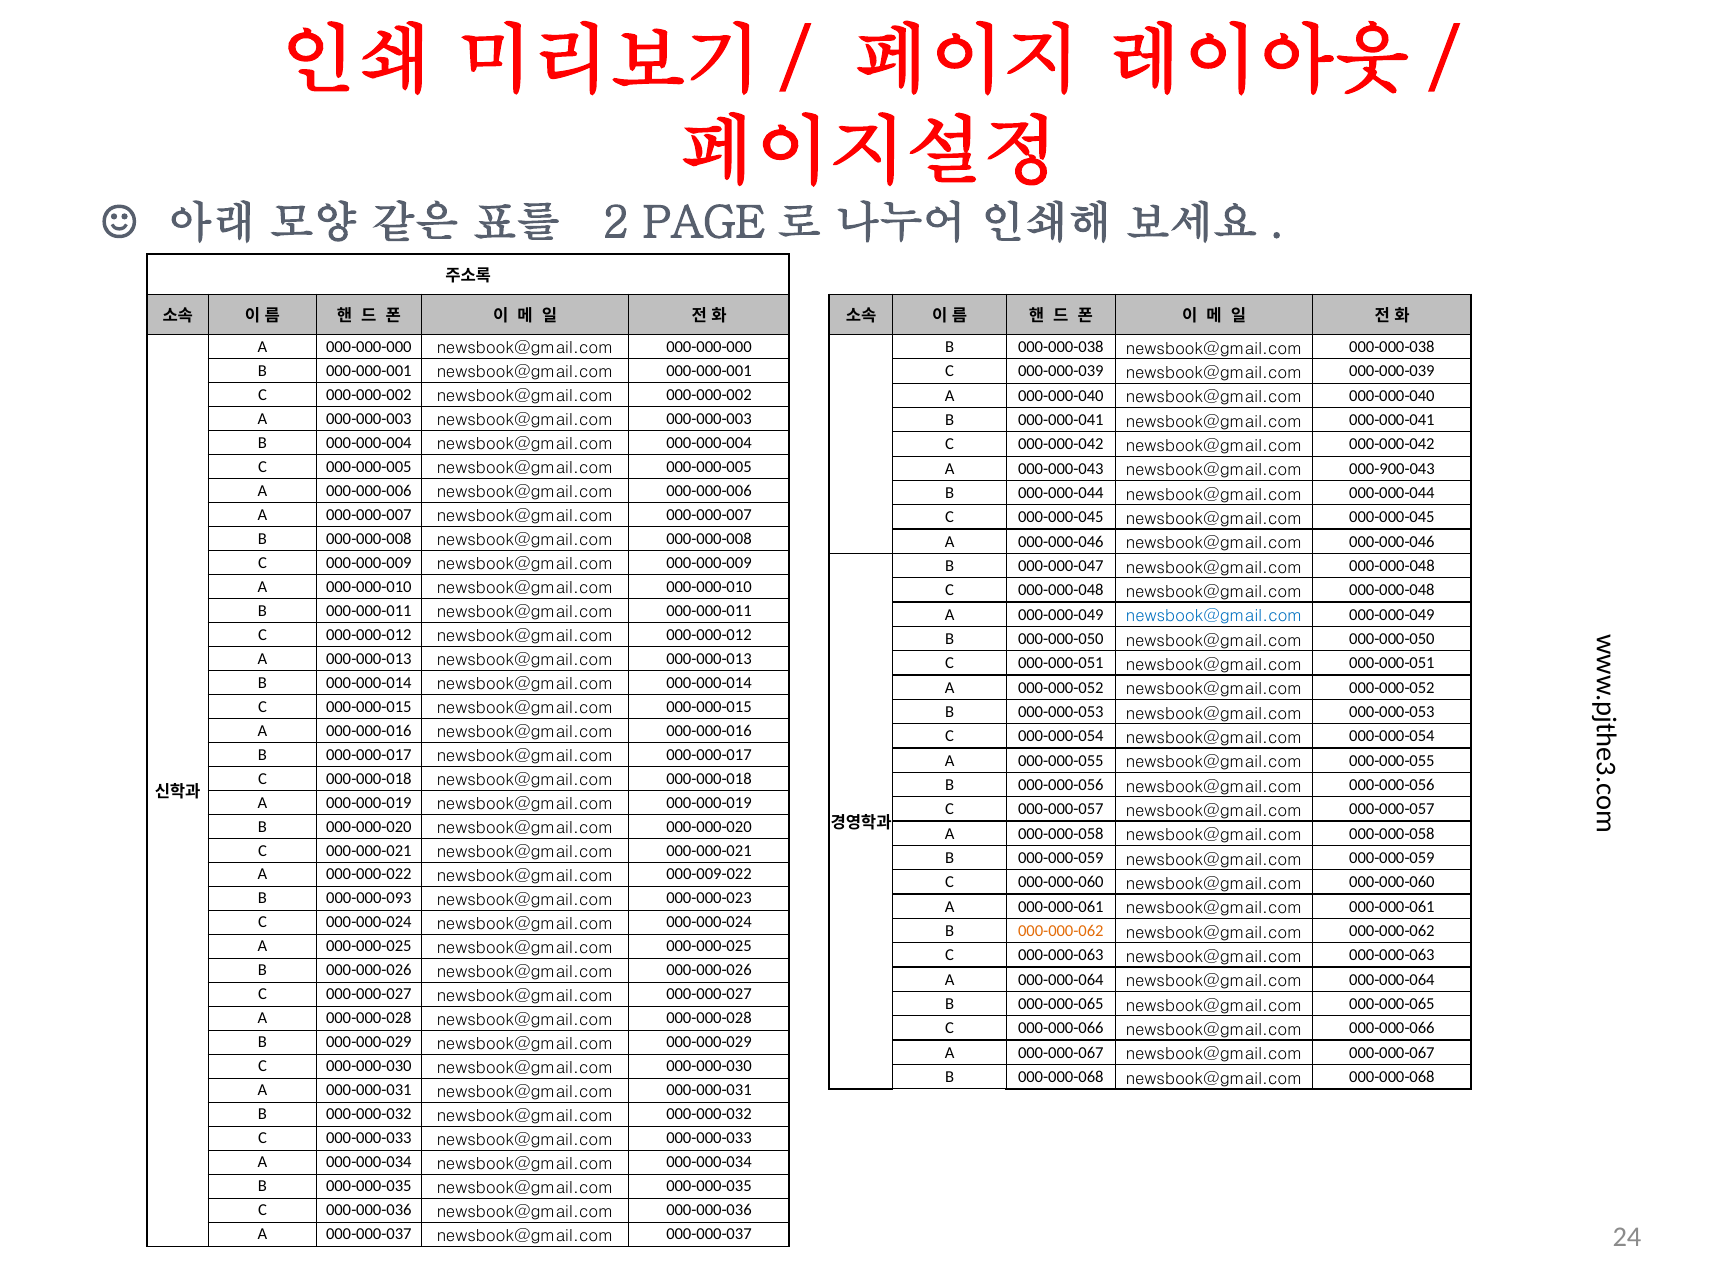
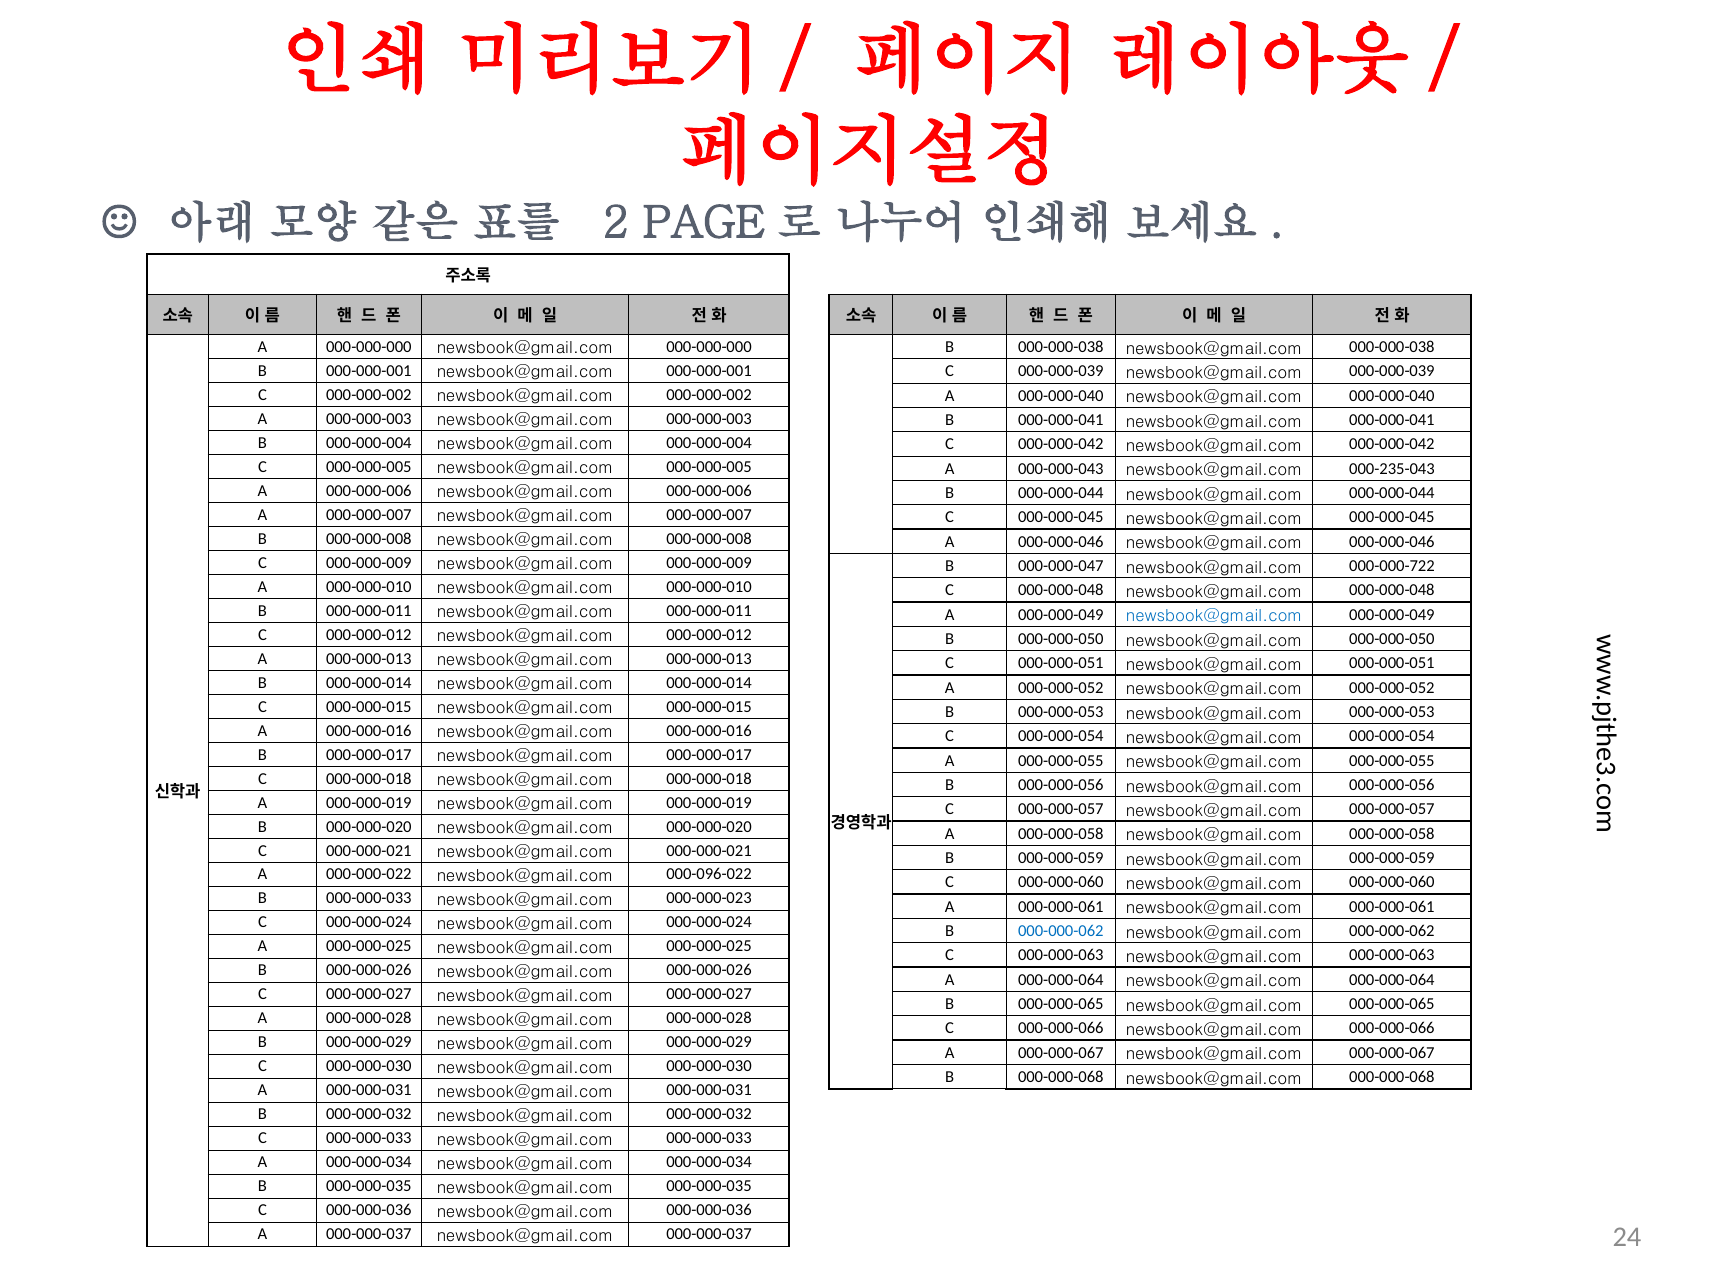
000-900-043: 000-900-043 -> 000-235-043 (1392, 469)
000-000-047 newsbook@gmail.com 000-000-048: 000-000-048 -> 000-000-722 (1392, 566)
000-009-022: 000-009-022 -> 000-096-022 (709, 874)
B 000-000-093: 000-000-093 -> 000-000-033 (369, 898)
000-000-062 colour: orange -> blue (1061, 931)
